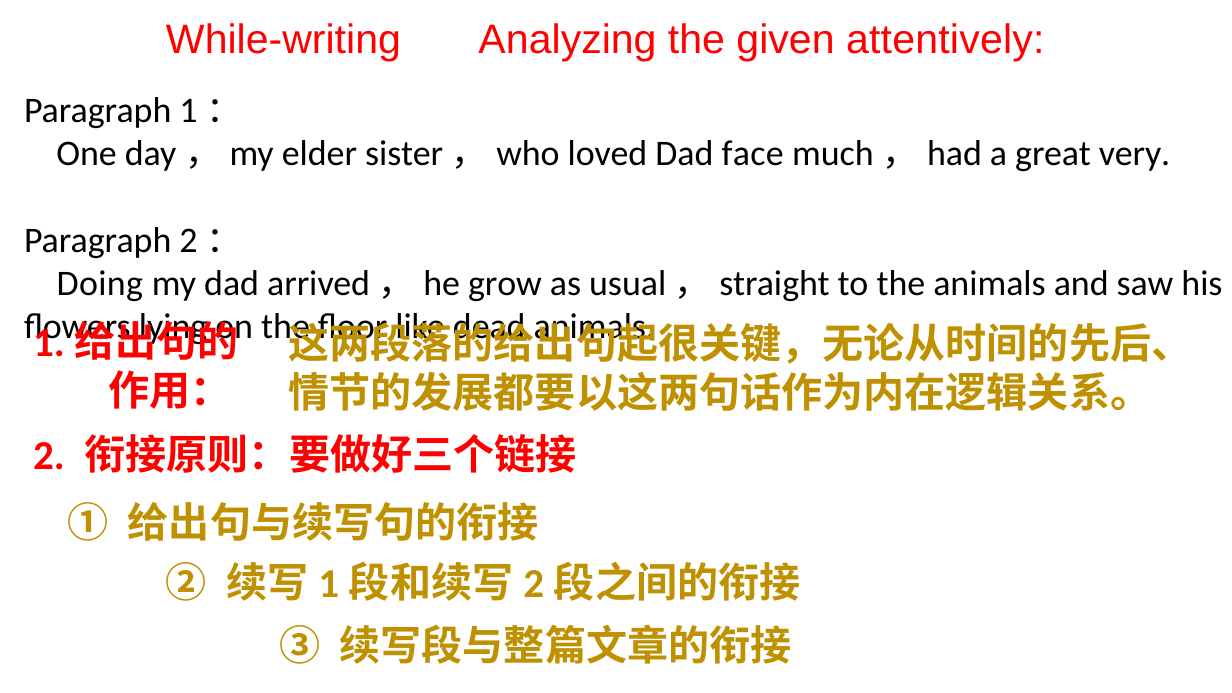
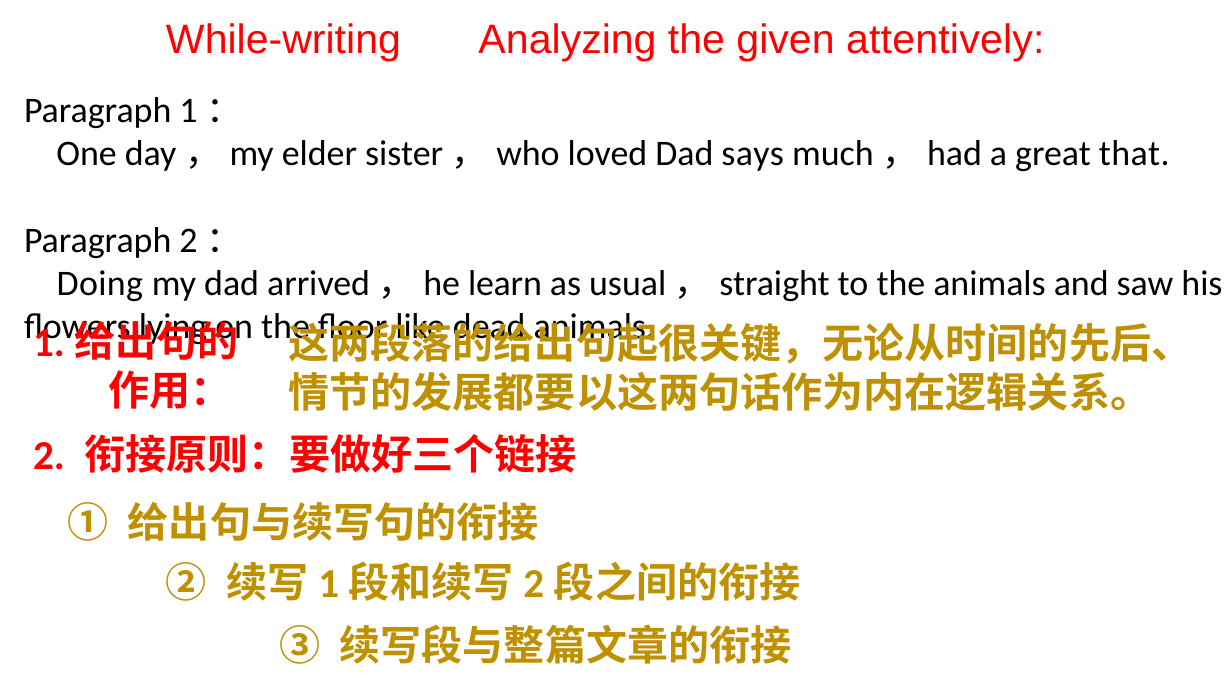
face: face -> says (753, 154)
very: very -> that (1134, 154)
grow: grow -> learn (505, 283)
